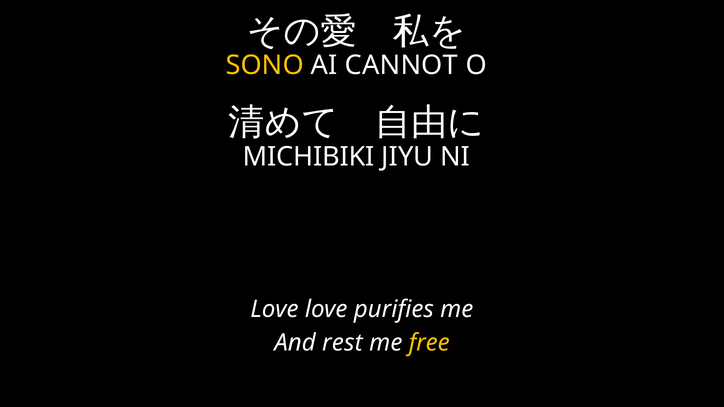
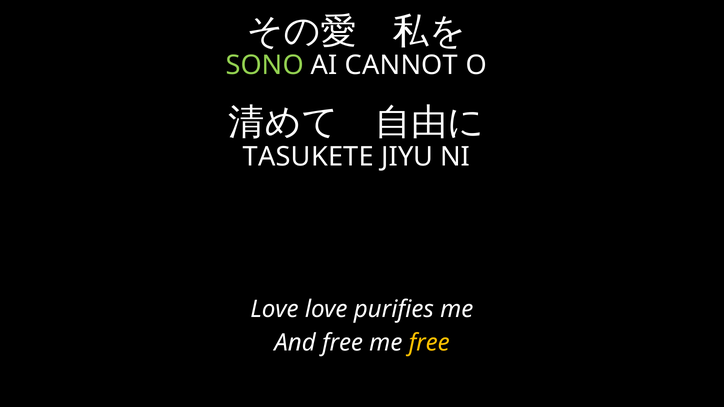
SONO colour: yellow -> light green (265, 65)
MICHIBIKI: MICHIBIKI -> TASUKETE (308, 157)
And rest: rest -> free (343, 343)
